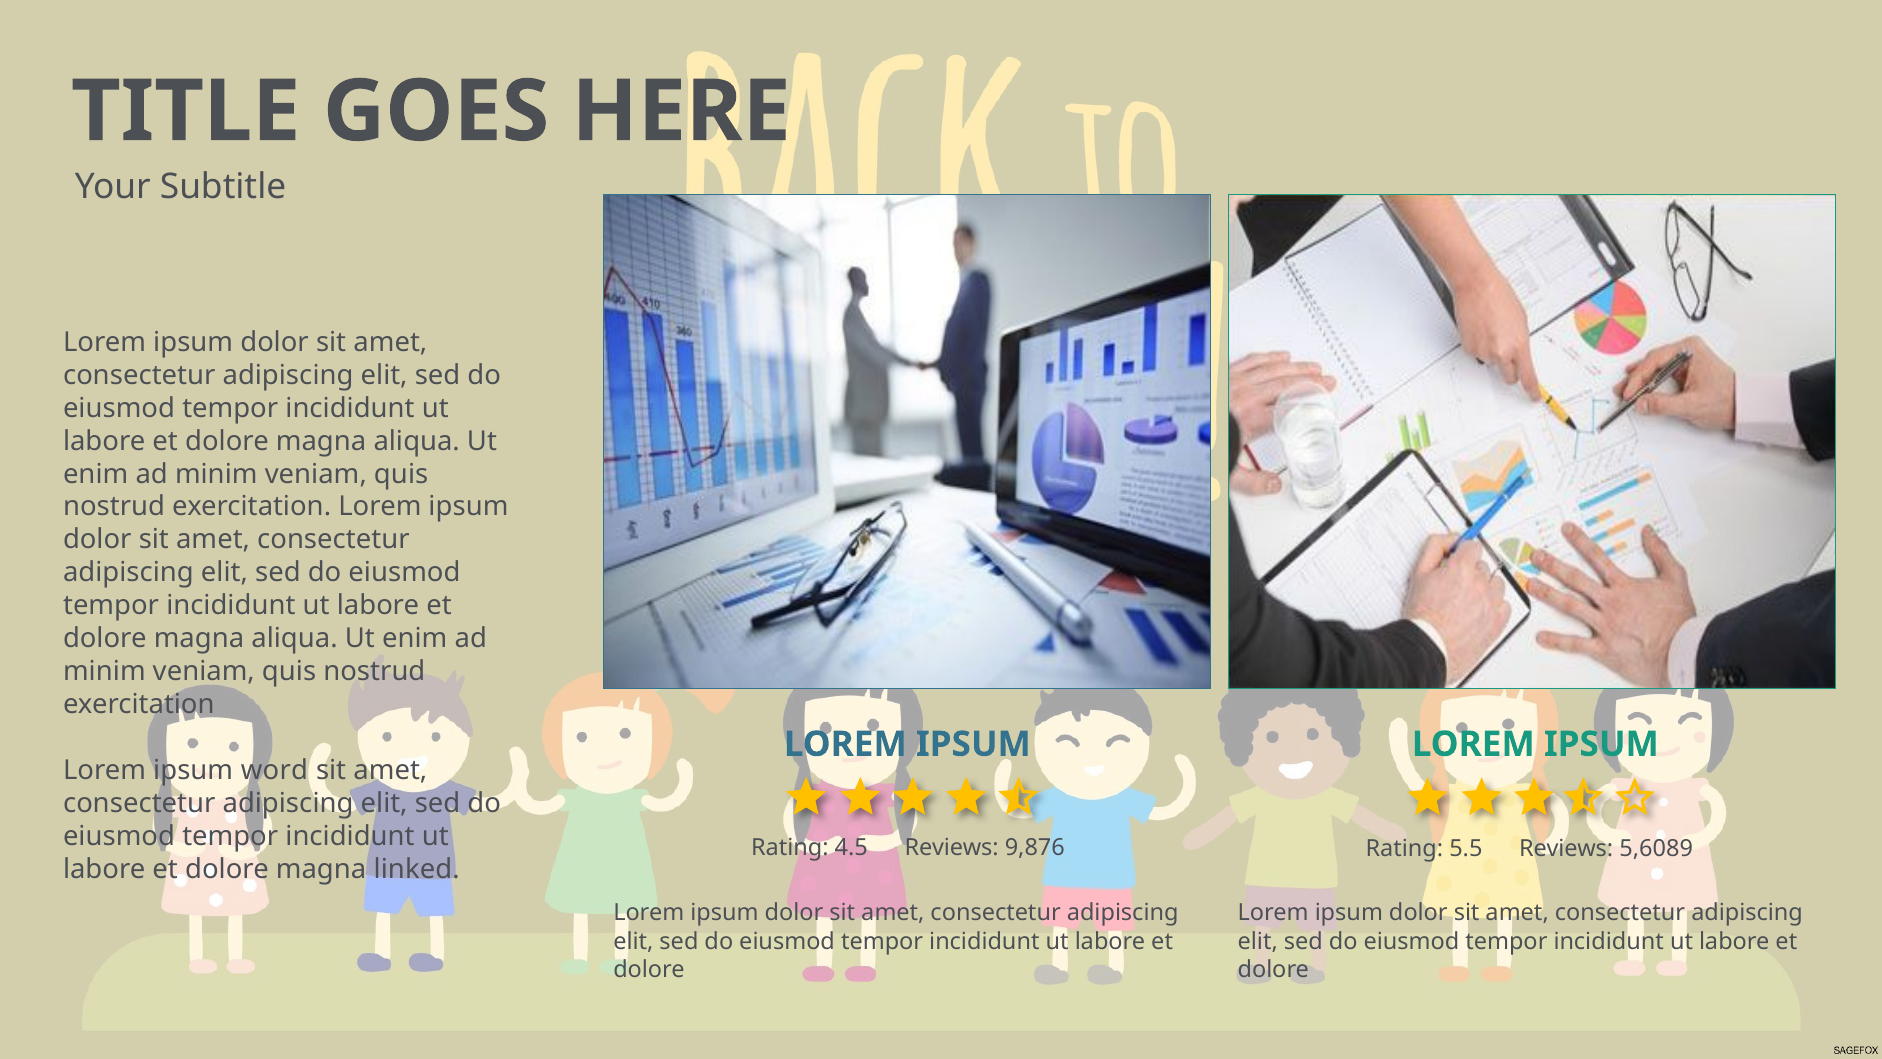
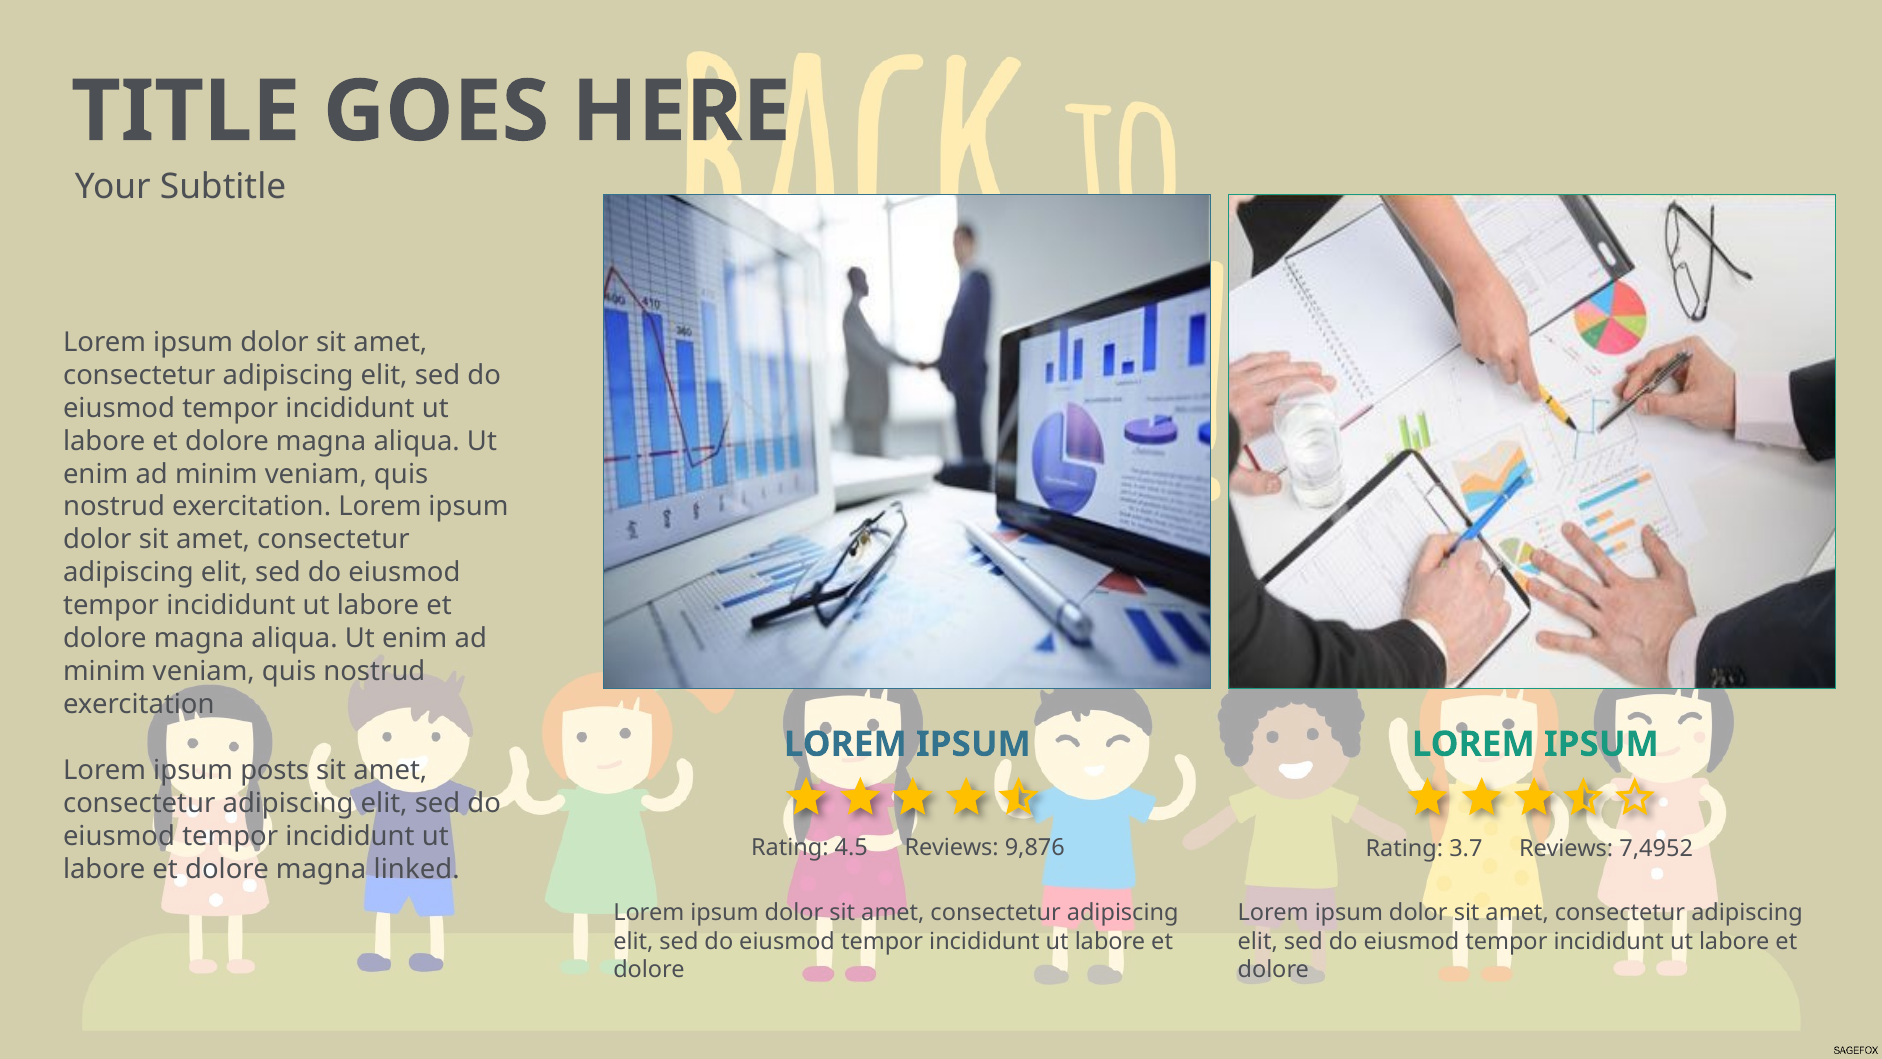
word: word -> posts (275, 770)
5.5: 5.5 -> 3.7 (1466, 848)
5,6089: 5,6089 -> 7,4952 (1656, 848)
